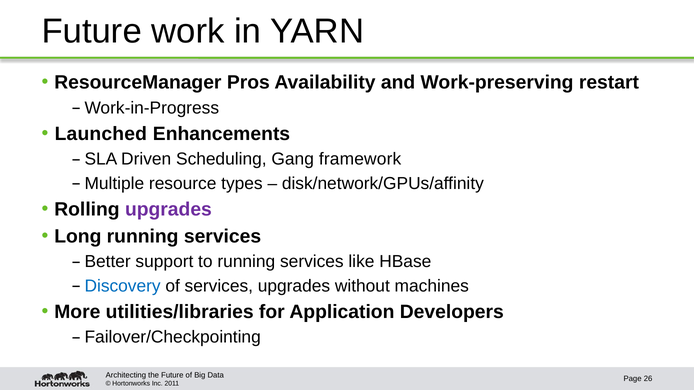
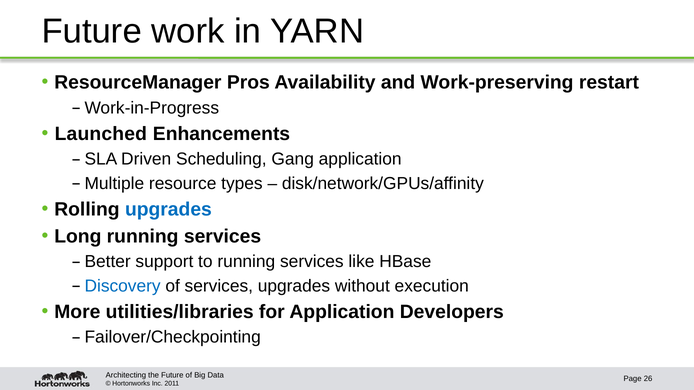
Gang framework: framework -> application (360, 159)
upgrades colour: purple -> blue (168, 210)
machines: machines -> execution (432, 286)
